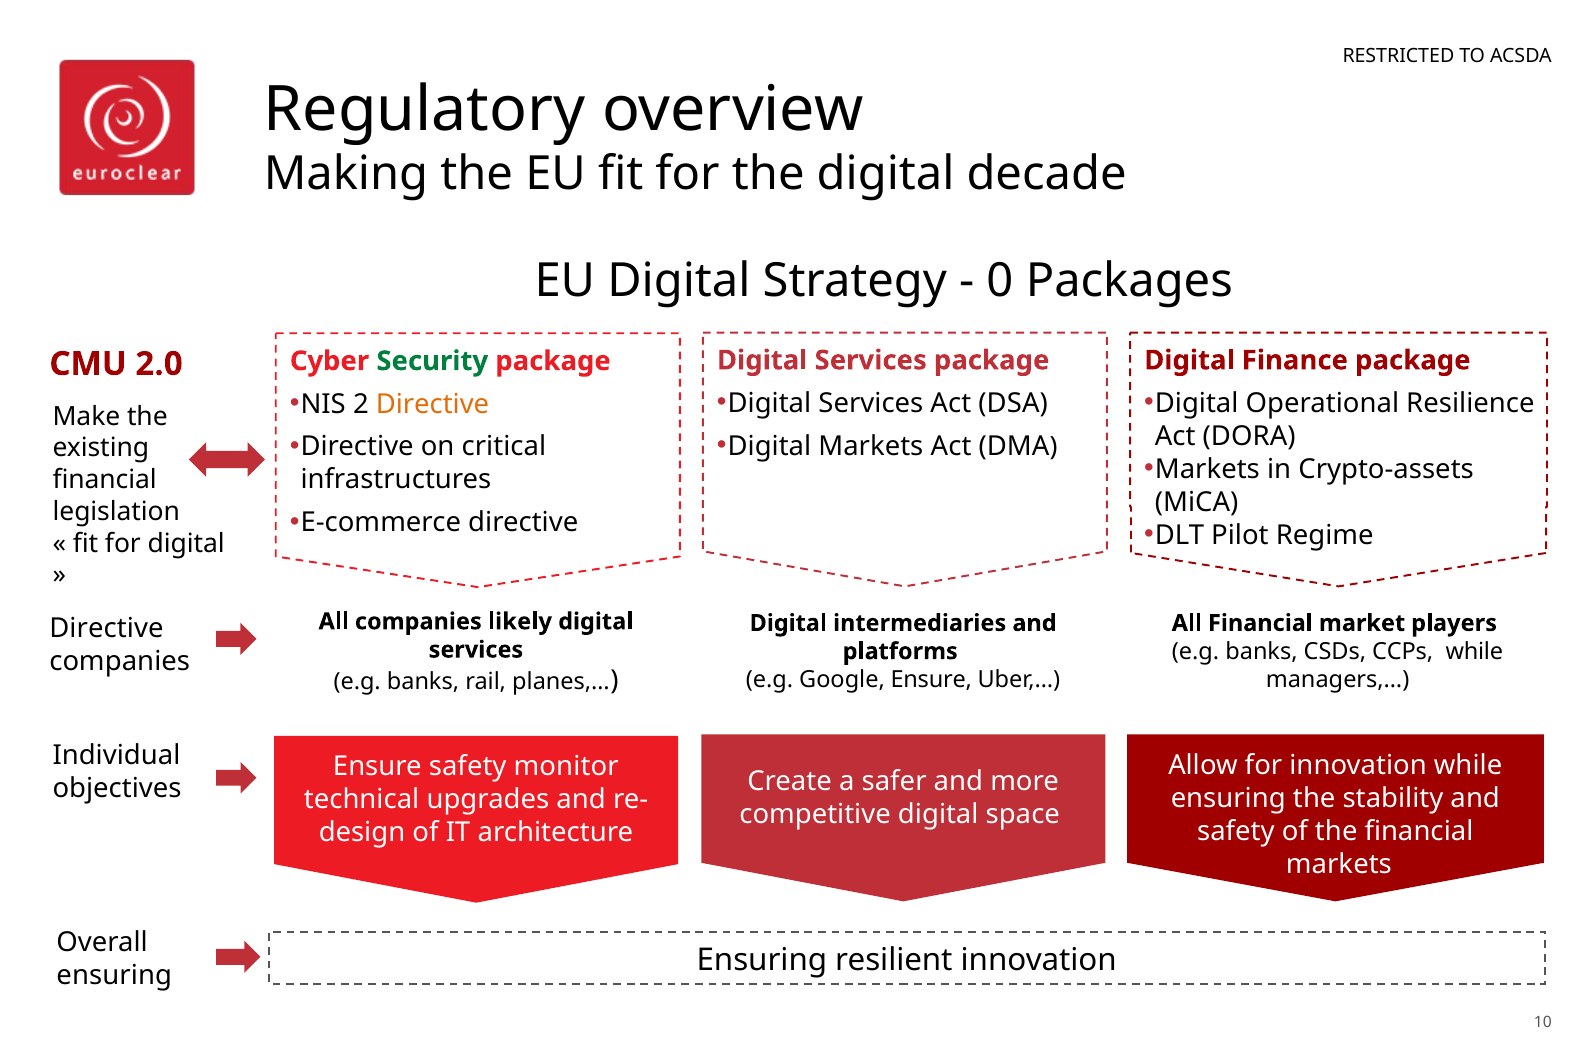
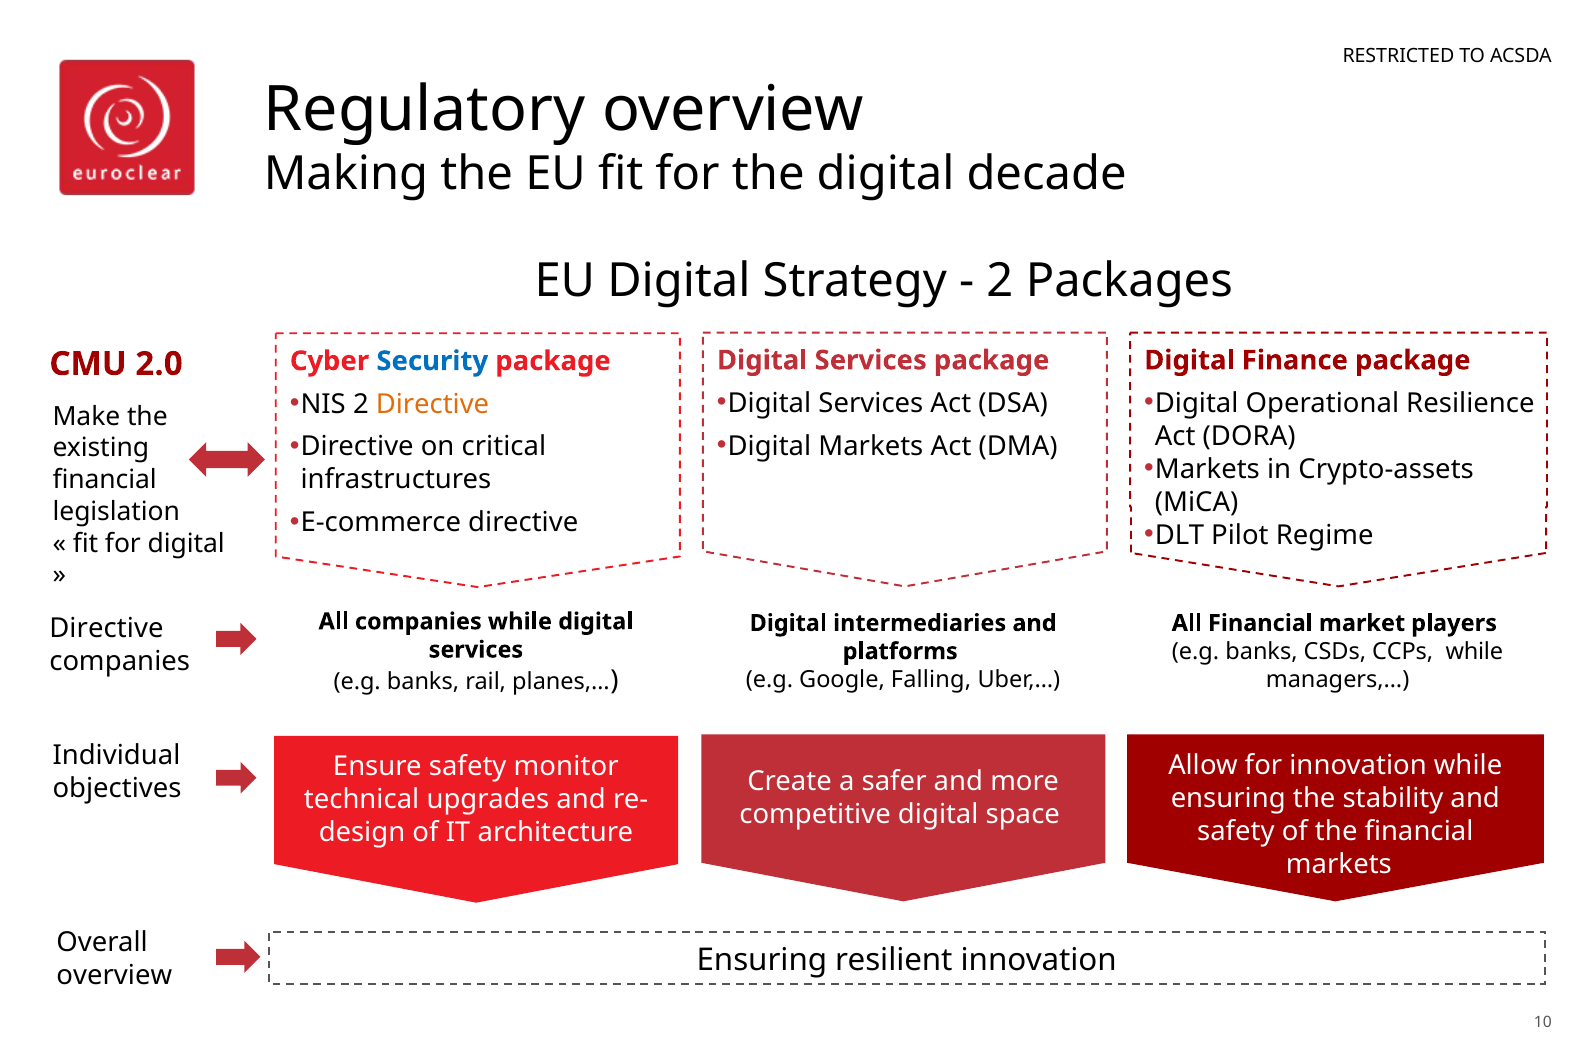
0: 0 -> 2 (1000, 281)
Security colour: green -> blue (432, 361)
companies likely: likely -> while (520, 622)
Google Ensure: Ensure -> Falling (931, 680)
ensuring: ensuring -> overview (114, 976)
